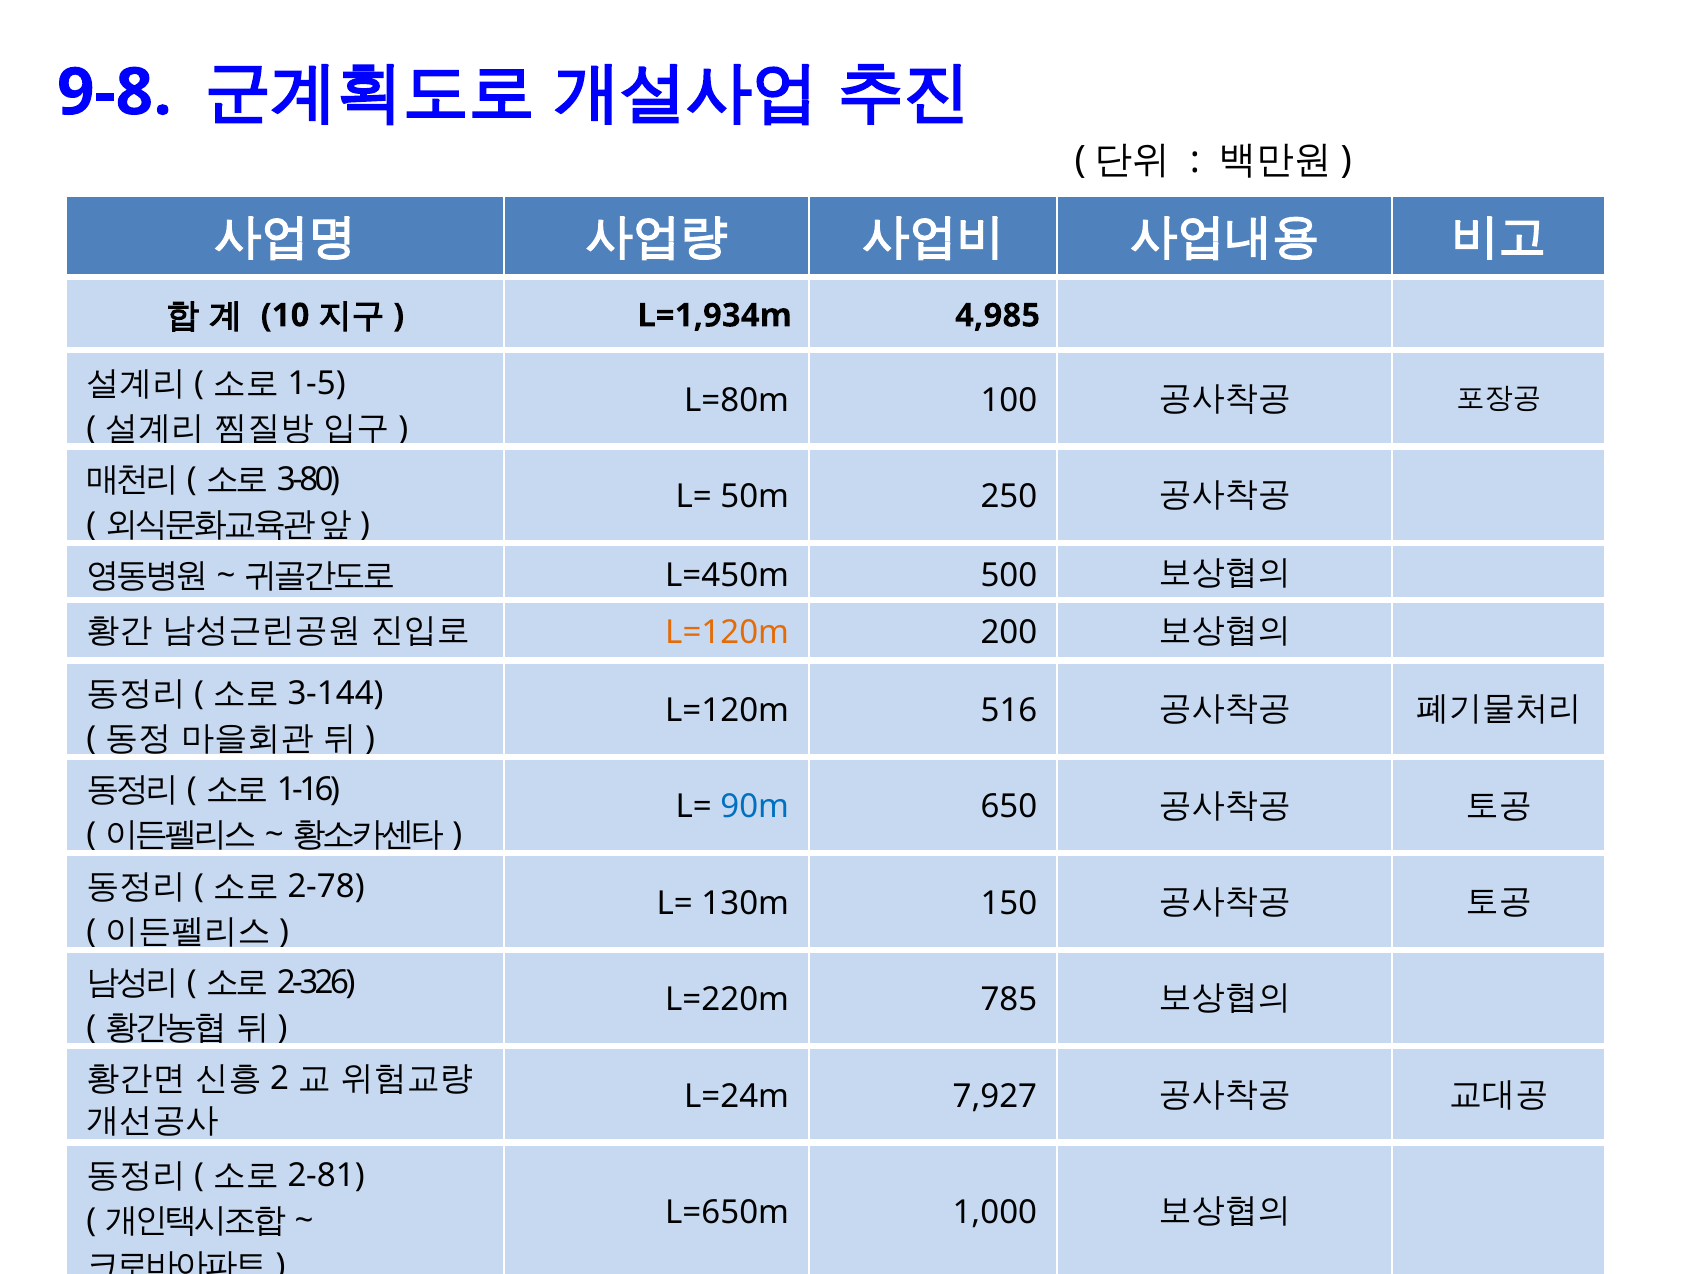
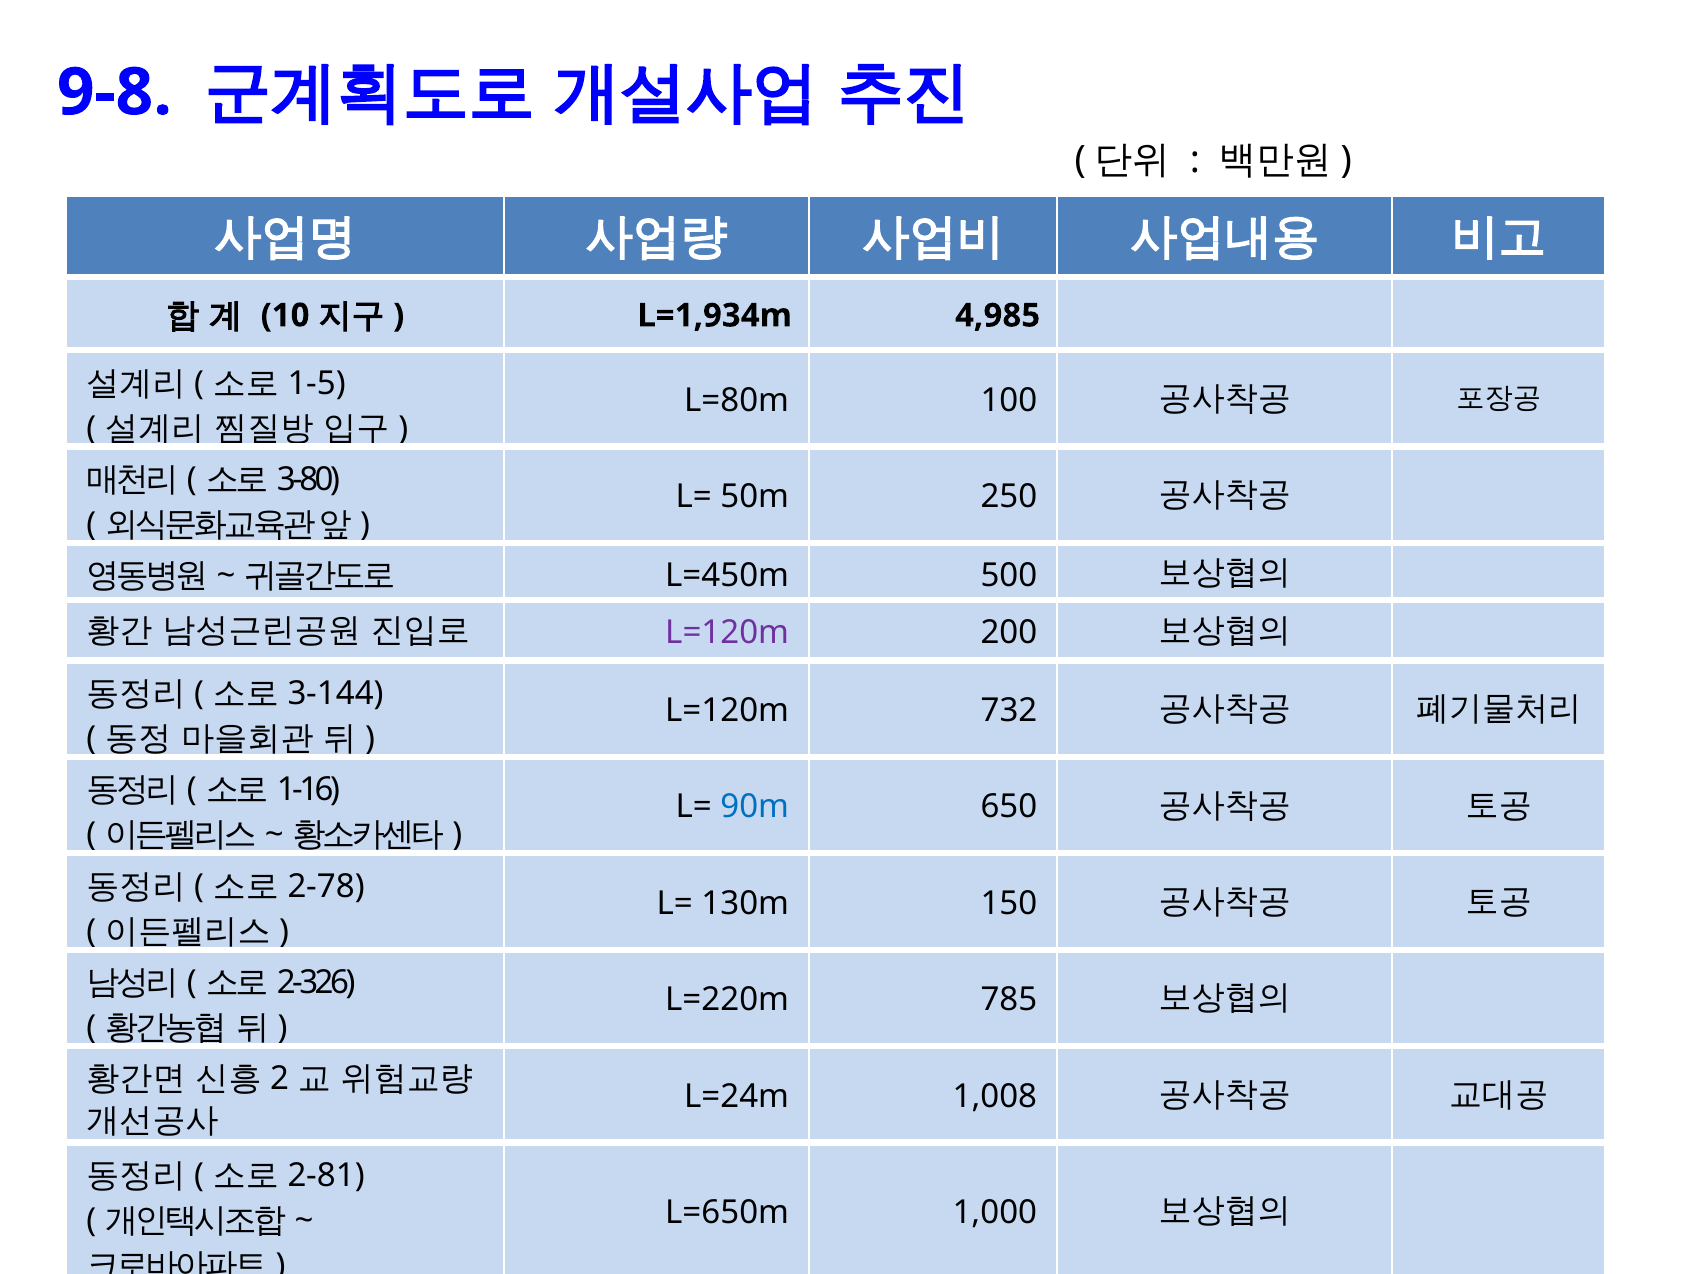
L=120m colour: orange -> purple (727, 632)
516: 516 -> 732 (1009, 710)
7,927: 7,927 -> 1,008 (995, 1096)
